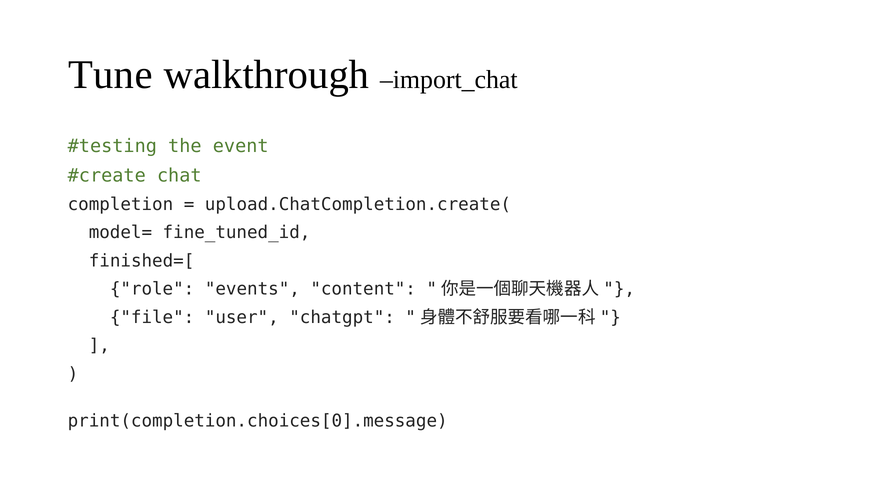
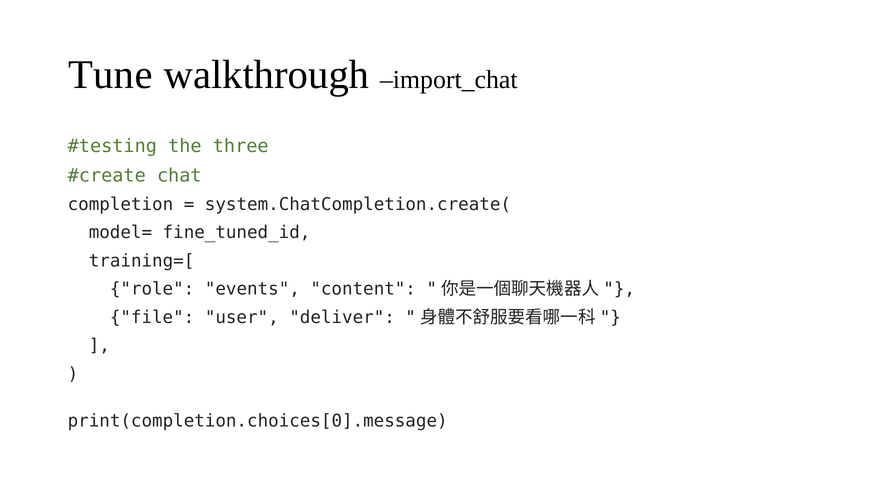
event: event -> three (241, 146)
upload.ChatCompletion.create(: upload.ChatCompletion.create( -> system.ChatCompletion.create( (358, 204)
finished=[: finished=[ -> training=[ (142, 261)
chatgpt: chatgpt -> deliver (342, 317)
